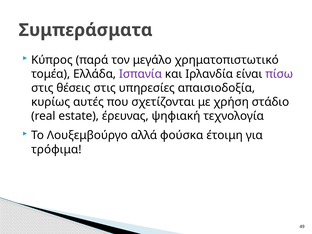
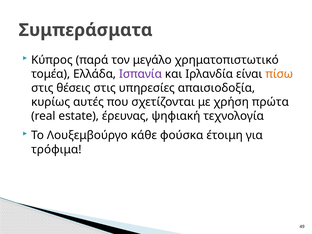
πίσω colour: purple -> orange (279, 74)
στάδιο: στάδιο -> πρώτα (270, 102)
αλλά: αλλά -> κάθε (144, 135)
